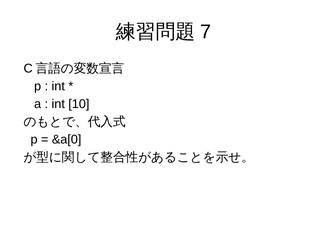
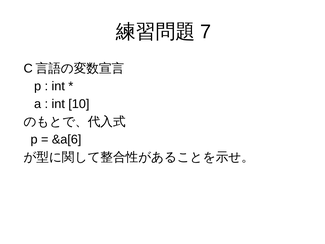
&a[0: &a[0 -> &a[6 (67, 139)
